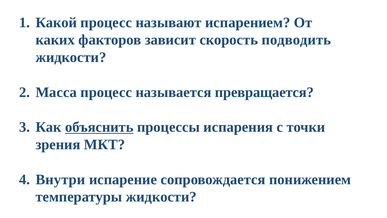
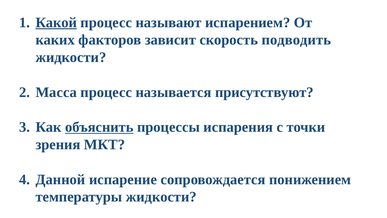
Какой underline: none -> present (56, 22)
превращается: превращается -> присутствуют (264, 92)
Внутри: Внутри -> Данной (60, 179)
